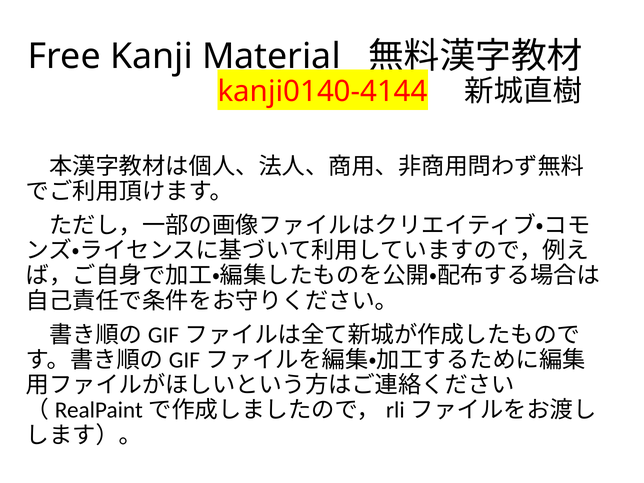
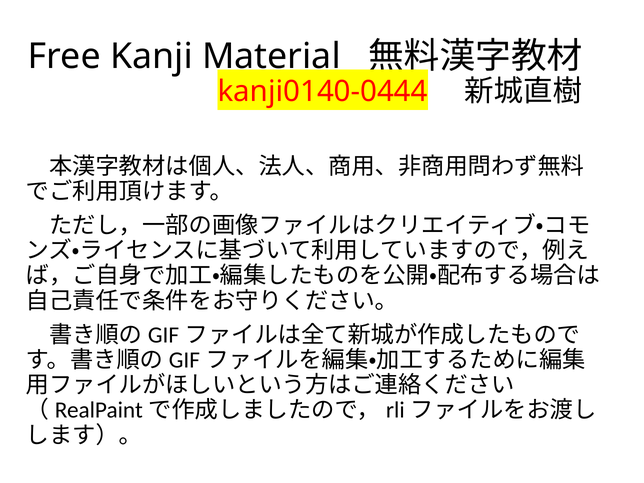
kanji0140-4144: kanji0140-4144 -> kanji0140-0444 (323, 92)
